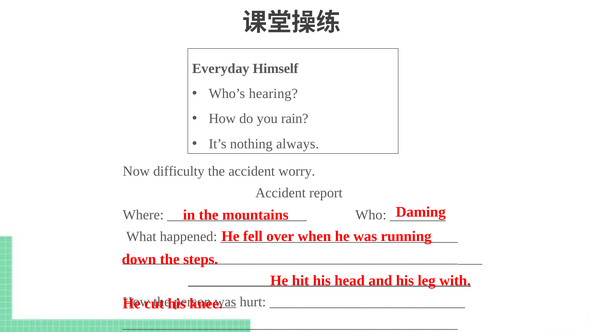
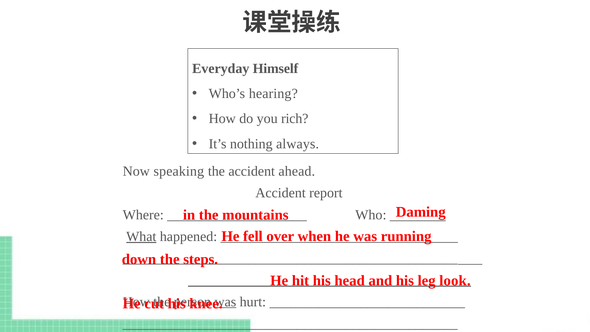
rain: rain -> rich (295, 119)
difficulty: difficulty -> speaking (179, 171)
worry: worry -> ahead (297, 171)
What underline: none -> present (141, 236)
with: with -> look (455, 281)
